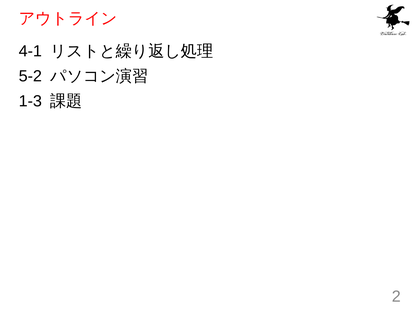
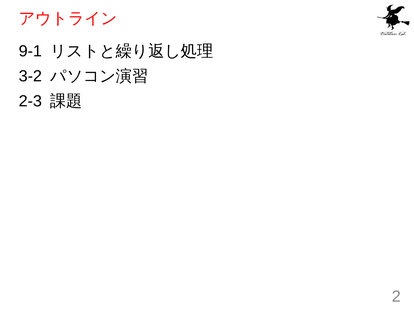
4-1: 4-1 -> 9-1 (30, 51)
5-2: 5-2 -> 3-2 (30, 76)
1-3: 1-3 -> 2-3 (30, 101)
